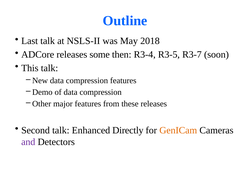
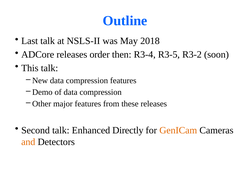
some: some -> order (100, 55)
R3-7: R3-7 -> R3-2 (192, 55)
and colour: purple -> orange (28, 142)
